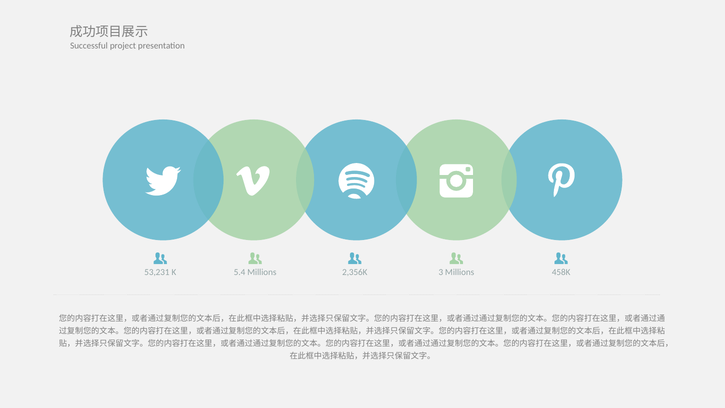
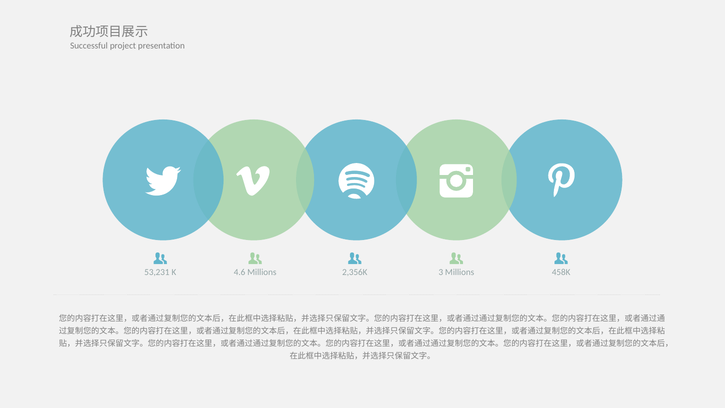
5.4: 5.4 -> 4.6 (240, 272)
